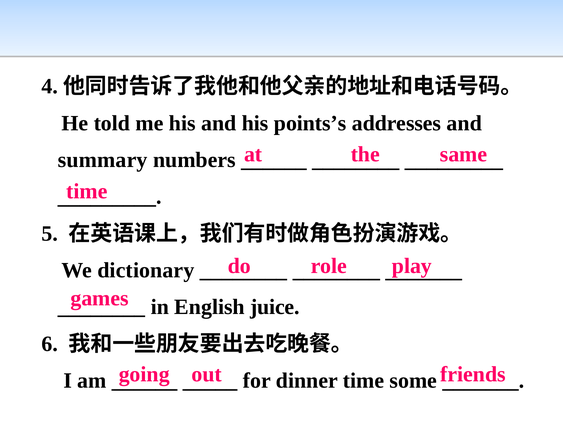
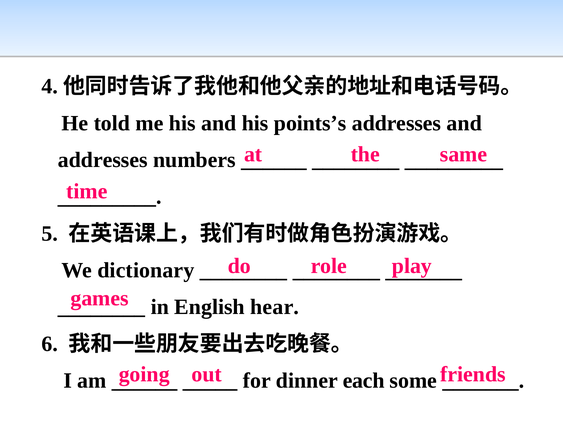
summary: summary -> addresses (103, 160)
juice: juice -> hear (275, 307)
dinner time: time -> each (364, 381)
